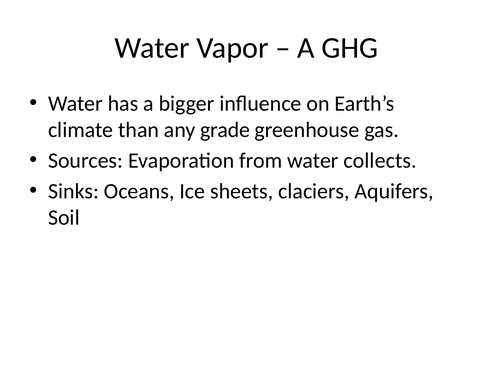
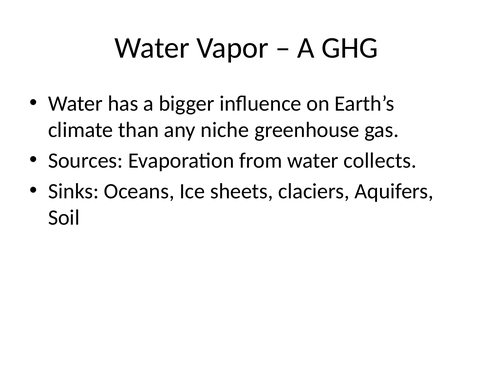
grade: grade -> niche (225, 130)
